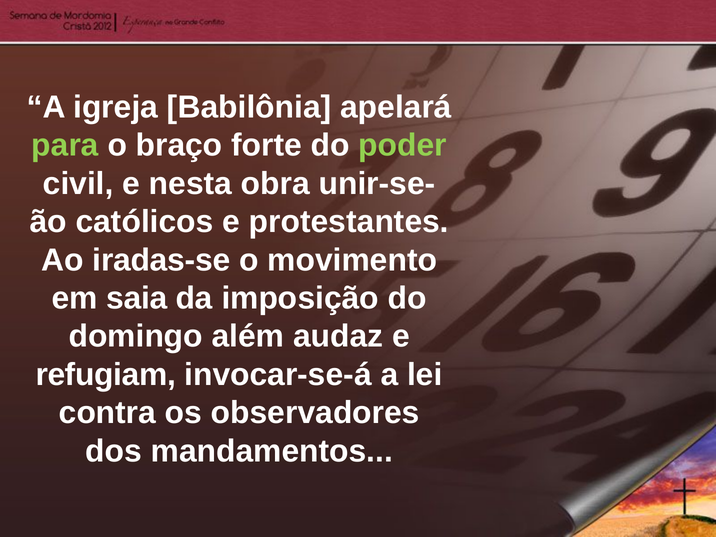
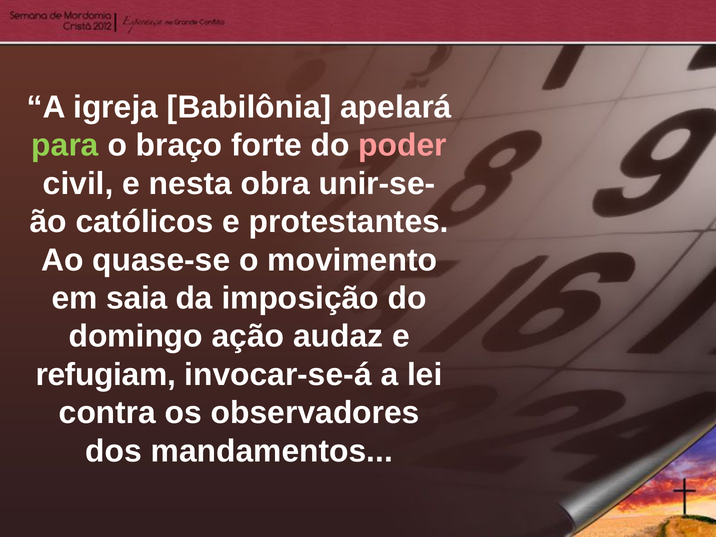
poder colour: light green -> pink (403, 145)
iradas-se: iradas-se -> quase-se (161, 260)
além: além -> ação (248, 336)
